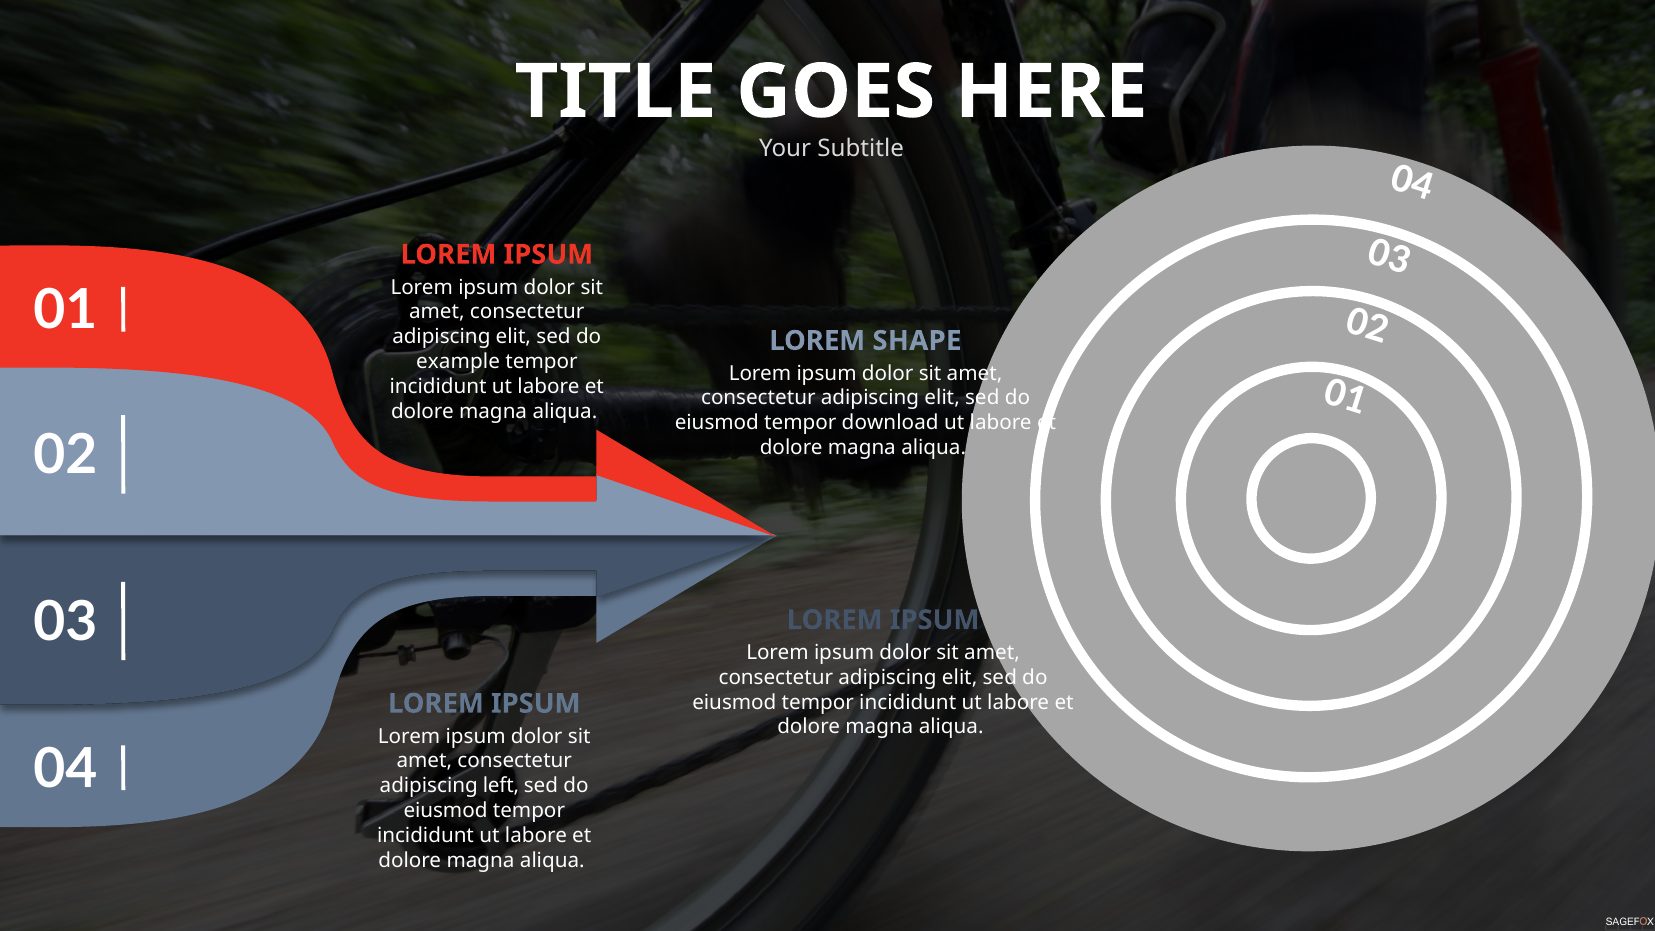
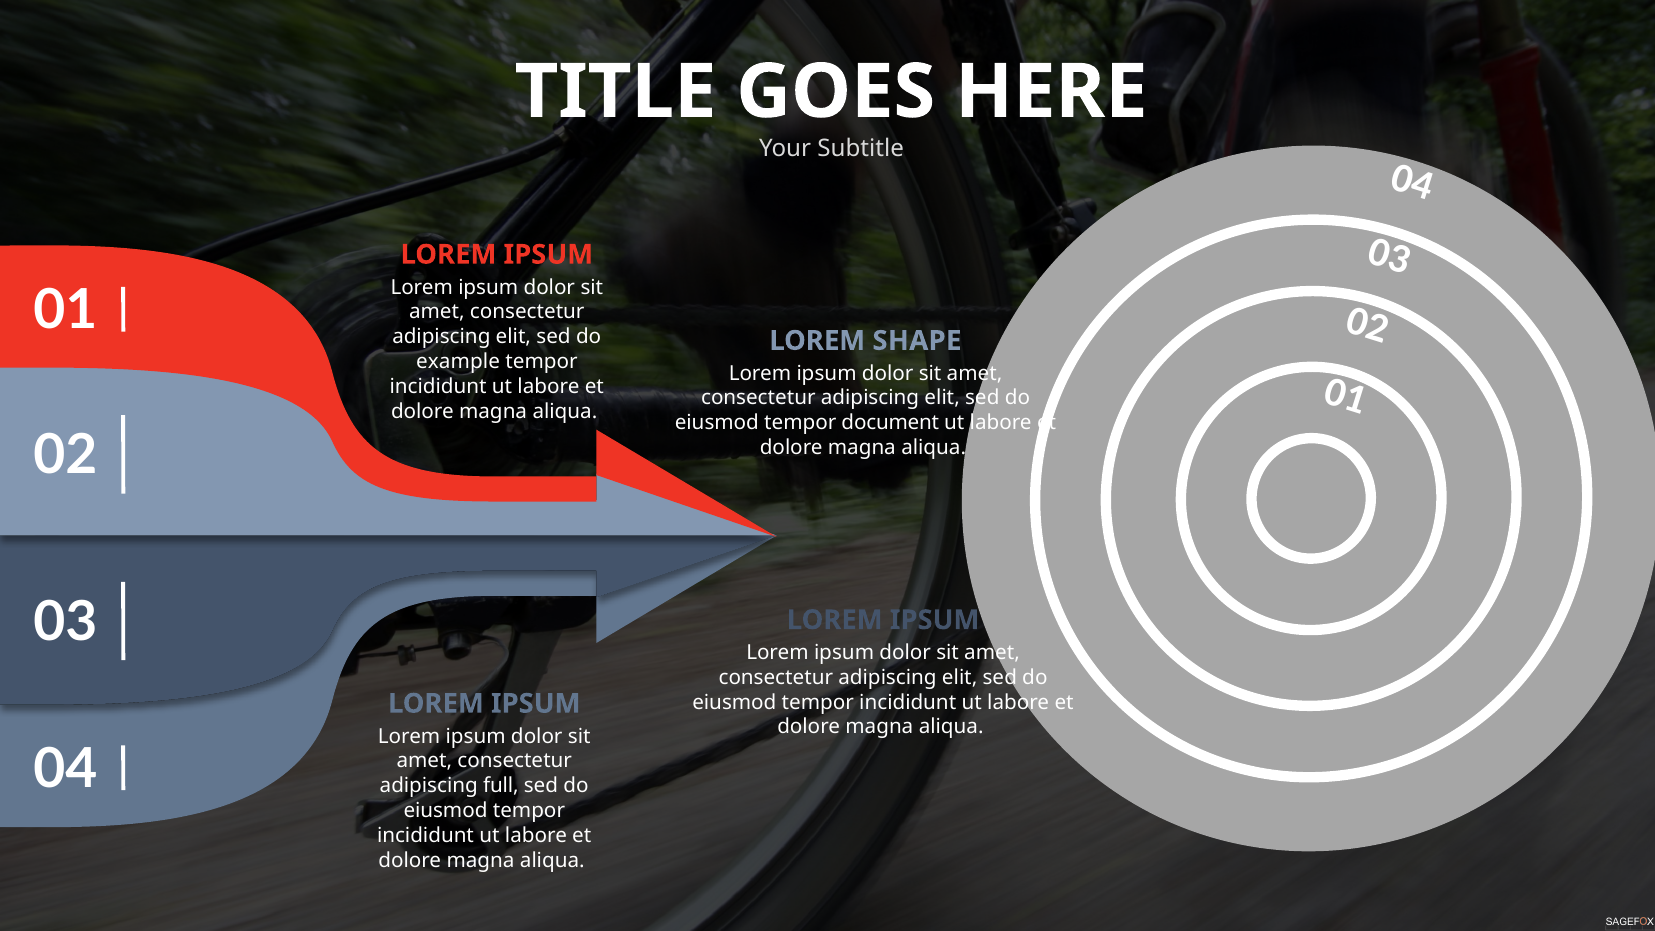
download: download -> document (890, 423)
left: left -> full (501, 786)
